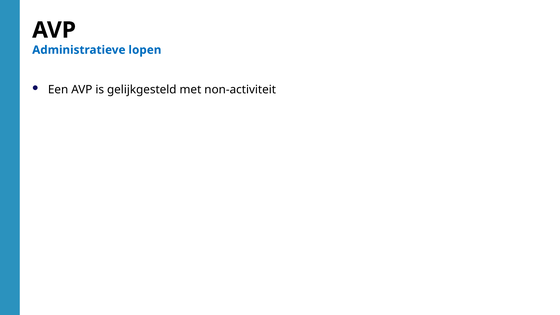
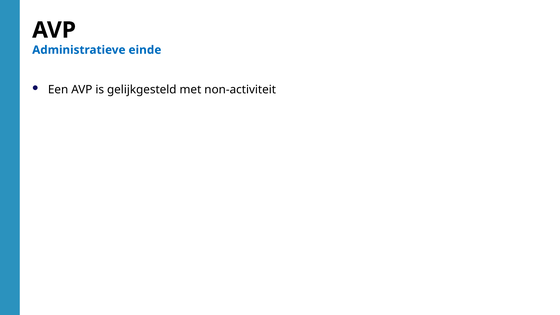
lopen: lopen -> einde (145, 50)
